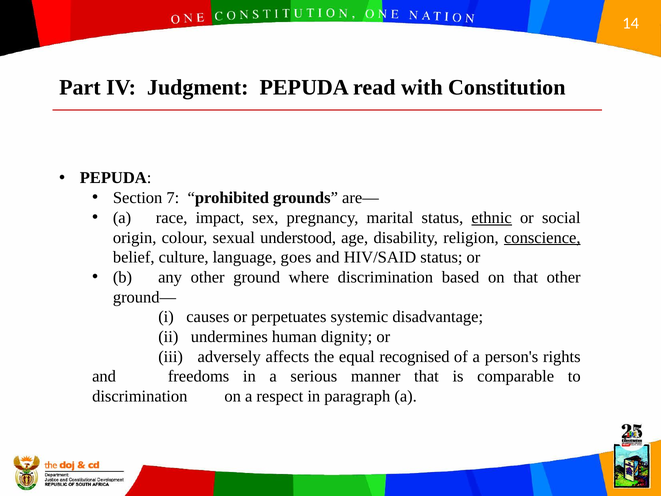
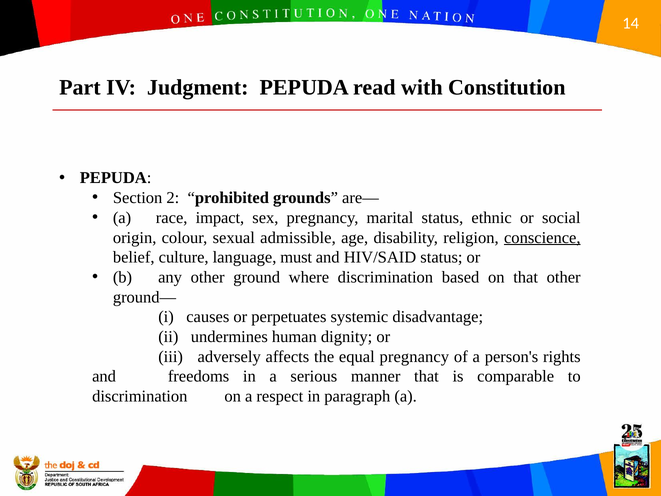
7: 7 -> 2 (173, 198)
ethnic underline: present -> none (492, 218)
understood: understood -> admissible (298, 237)
goes: goes -> must (296, 257)
equal recognised: recognised -> pregnancy (414, 356)
